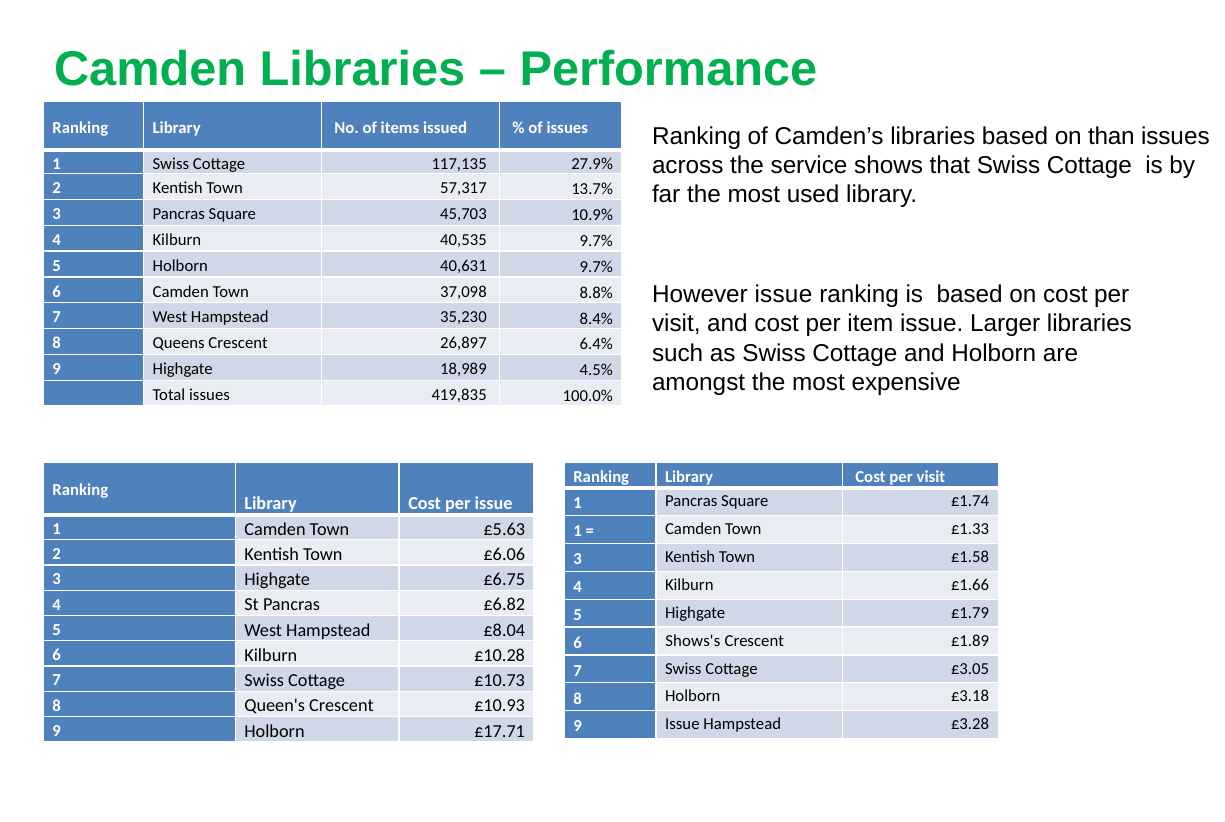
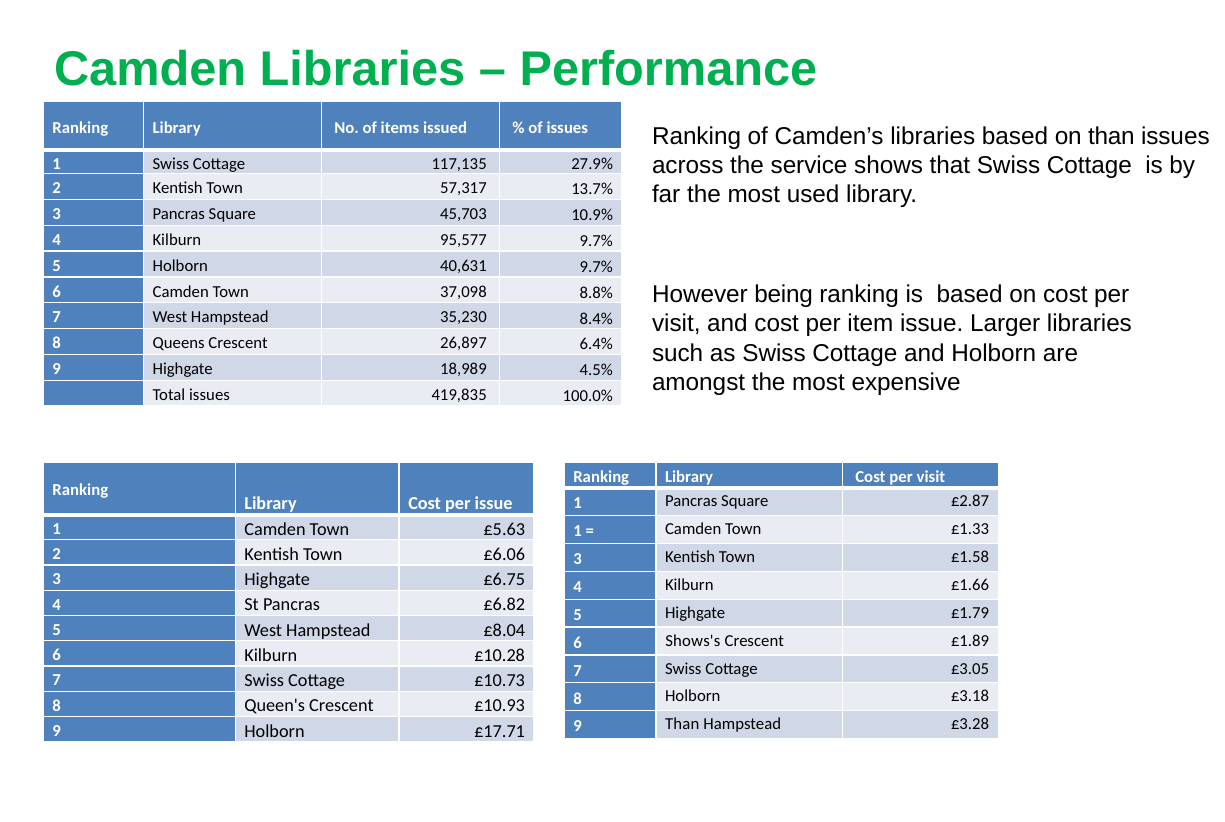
40,535: 40,535 -> 95,577 (463, 240)
However issue: issue -> being (784, 294)
£1.74: £1.74 -> £2.87 (970, 501)
9 Issue: Issue -> Than (682, 724)
